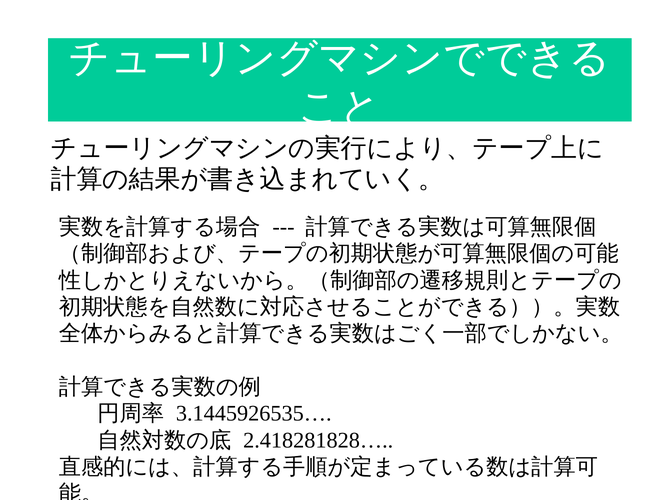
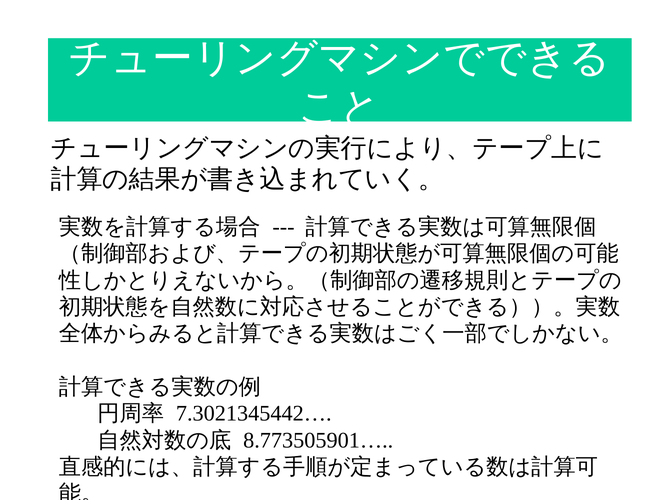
3.1445926535…: 3.1445926535… -> 7.3021345442… (254, 414)
2.418281828…: 2.418281828… -> 8.773505901… (318, 440)
